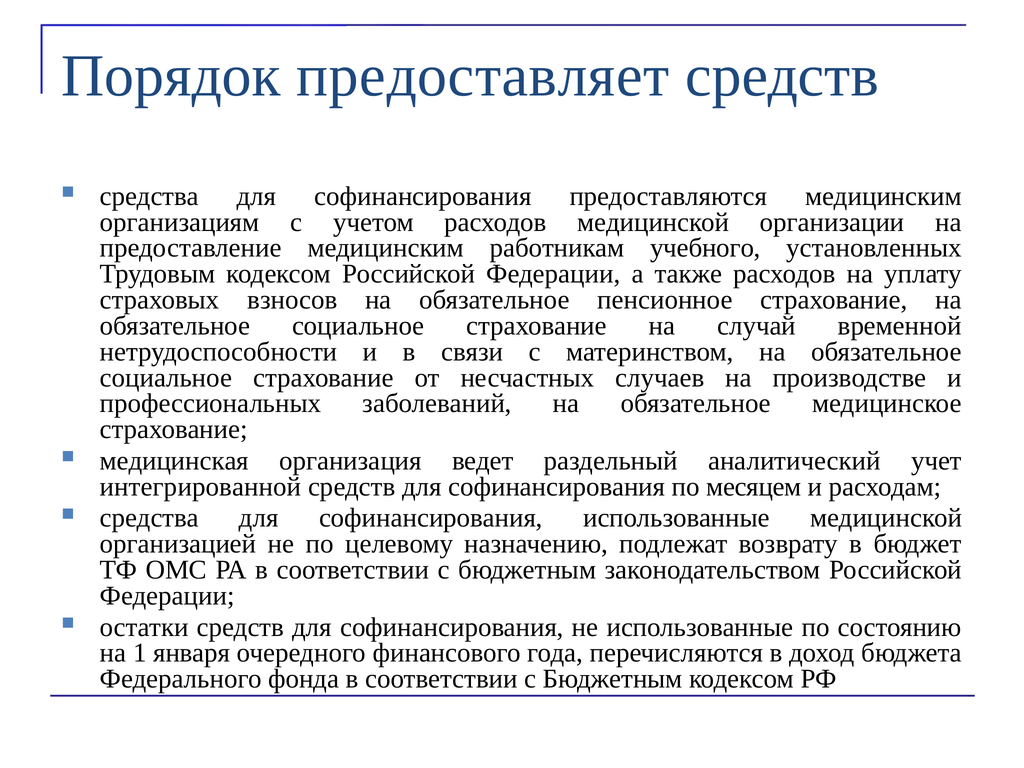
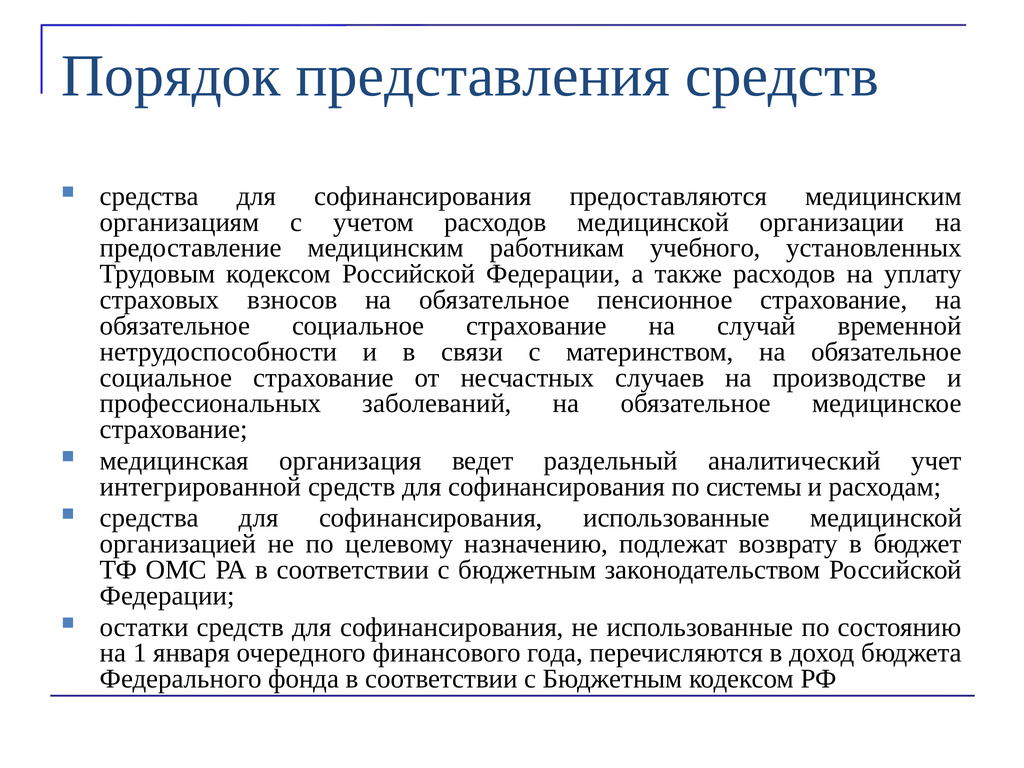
предоставляет: предоставляет -> представления (483, 76)
месяцем: месяцем -> системы (754, 487)
